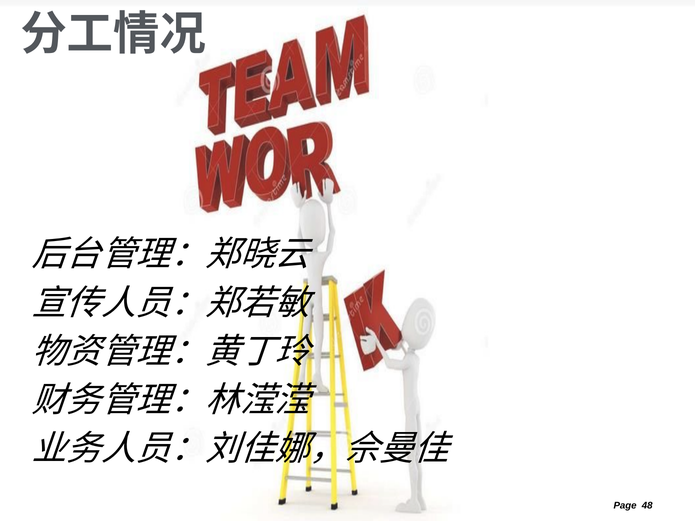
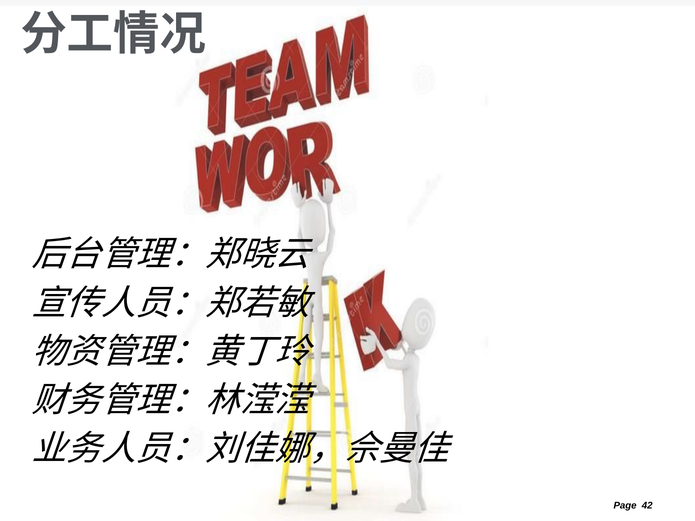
48: 48 -> 42 (647, 506)
